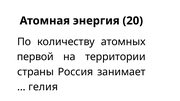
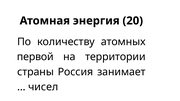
гелия: гелия -> чисел (43, 87)
